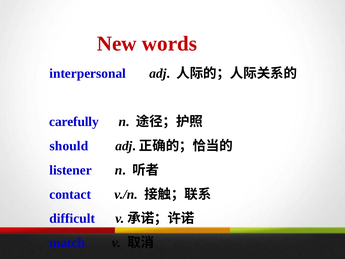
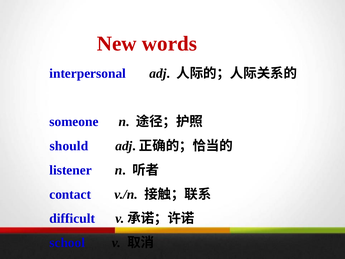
carefully: carefully -> someone (74, 122)
match: match -> school (67, 243)
